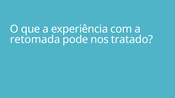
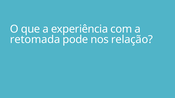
tratado: tratado -> relação (132, 40)
